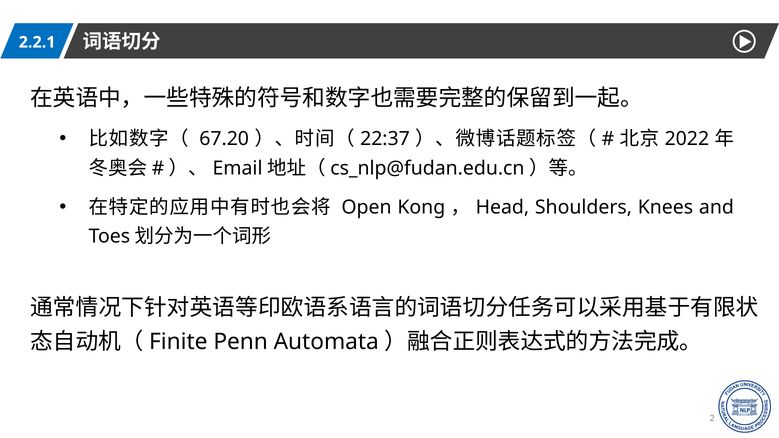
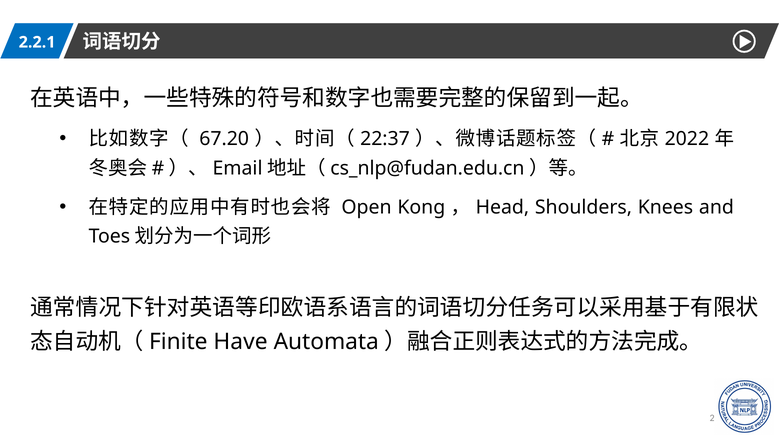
Penn: Penn -> Have (241, 342)
